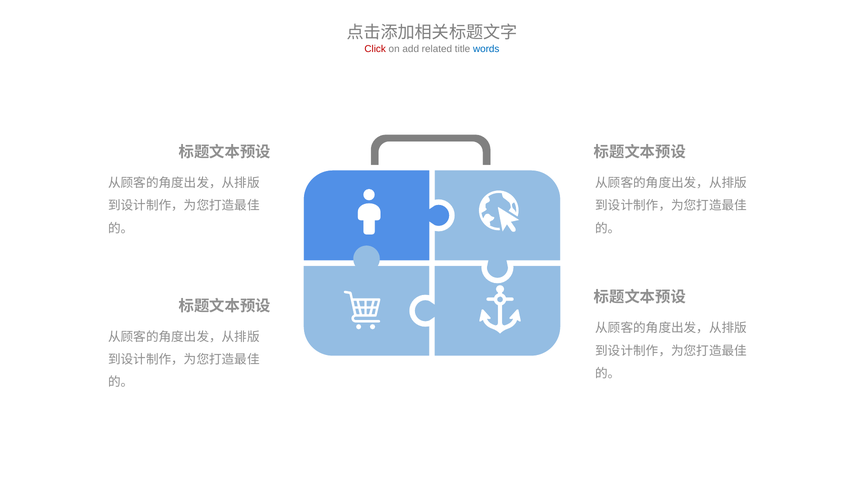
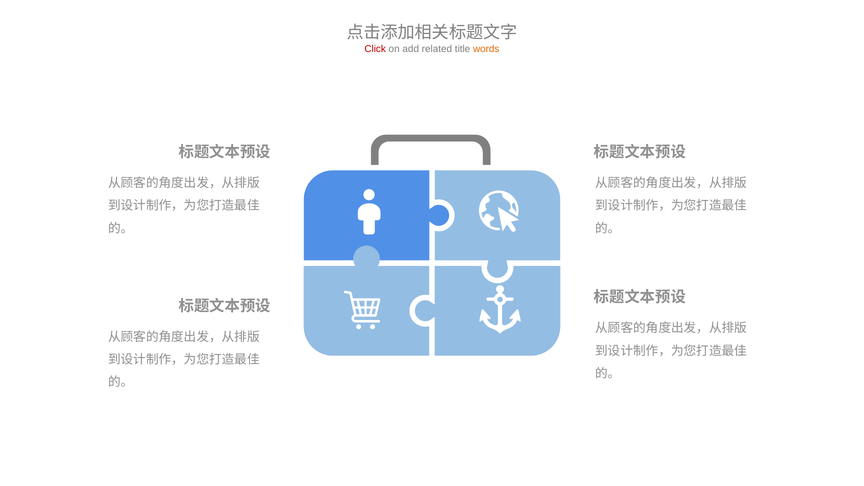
words colour: blue -> orange (486, 49)
